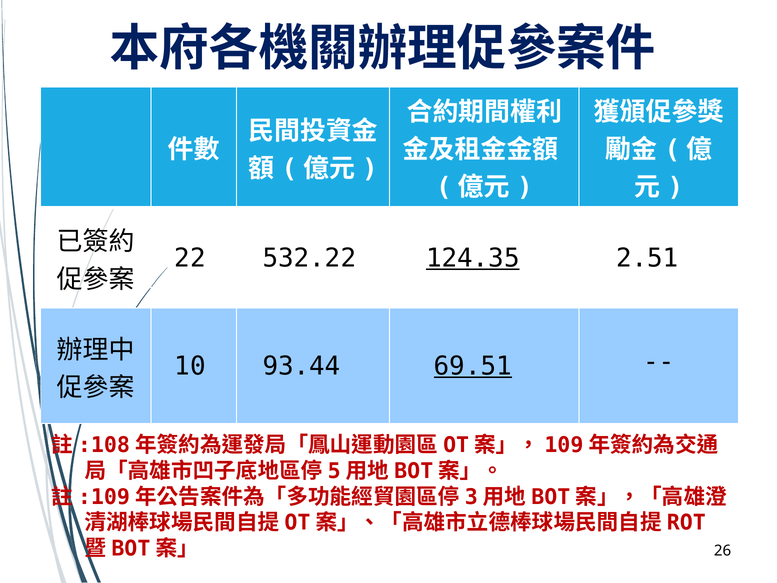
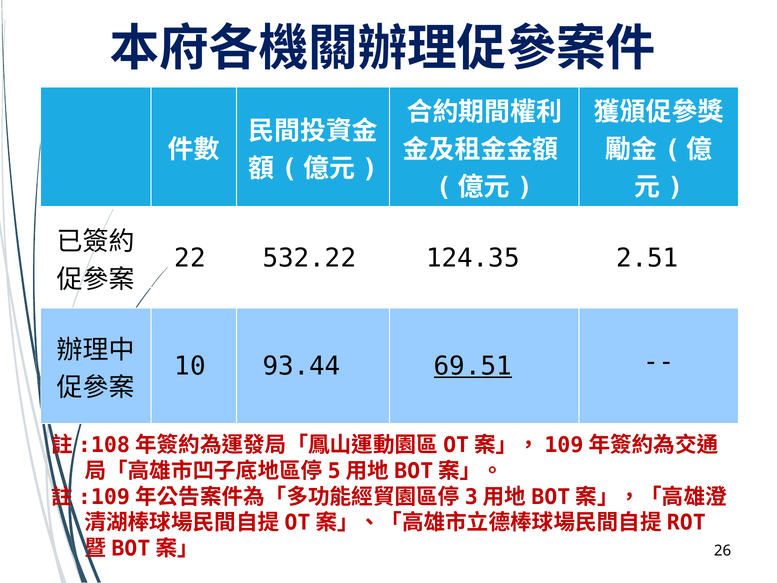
124.35 underline: present -> none (473, 258)
